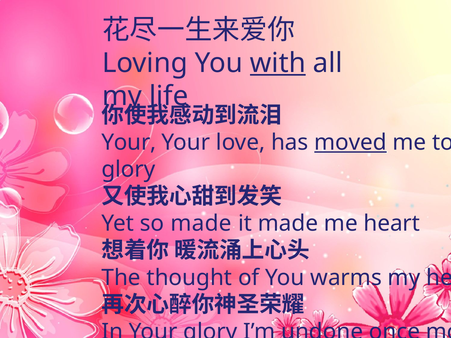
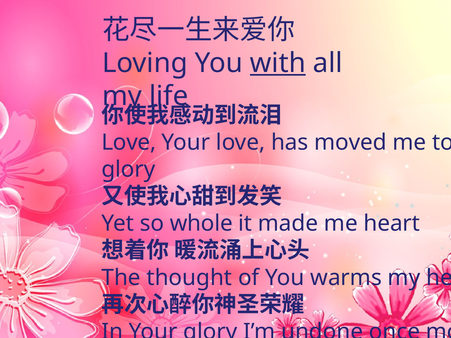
Your: Your -> Love (129, 142)
moved underline: present -> none (350, 142)
so made: made -> whole (201, 224)
